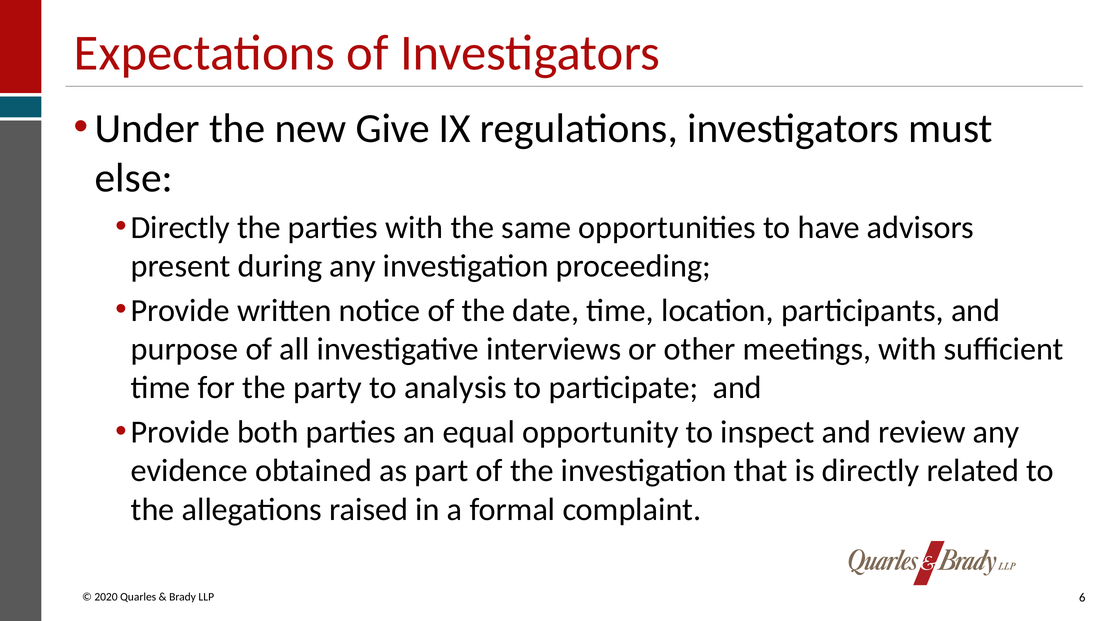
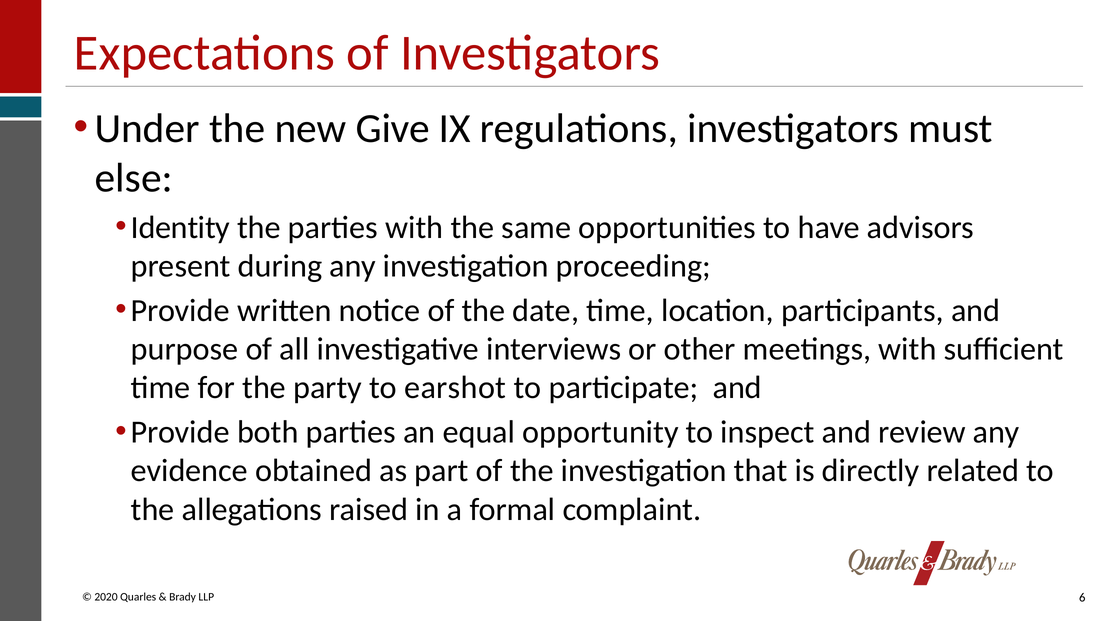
Directly: Directly -> Identity (180, 228)
analysis: analysis -> earshot (455, 388)
